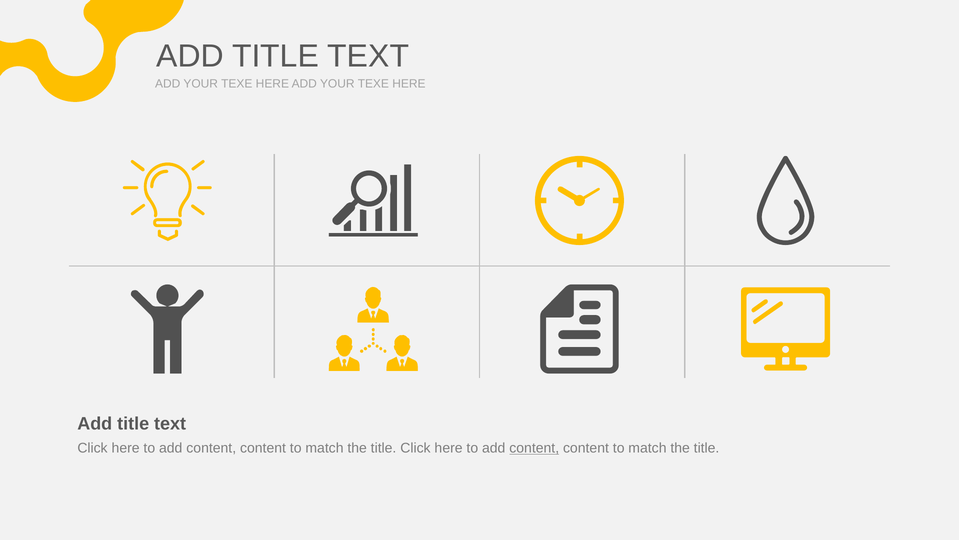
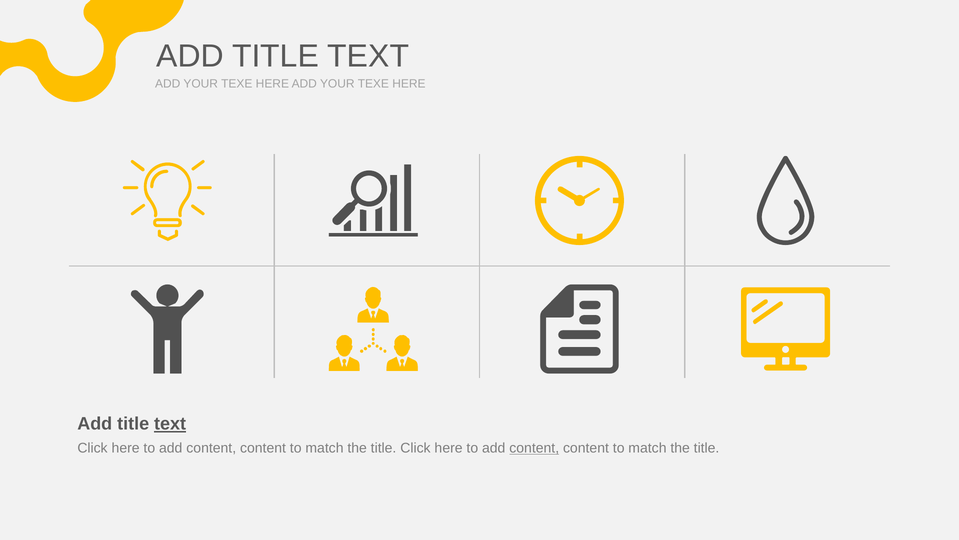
text underline: none -> present (170, 424)
